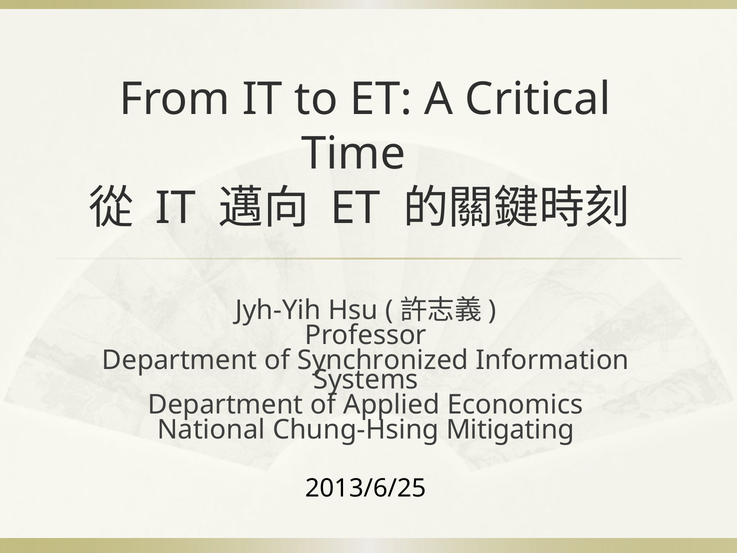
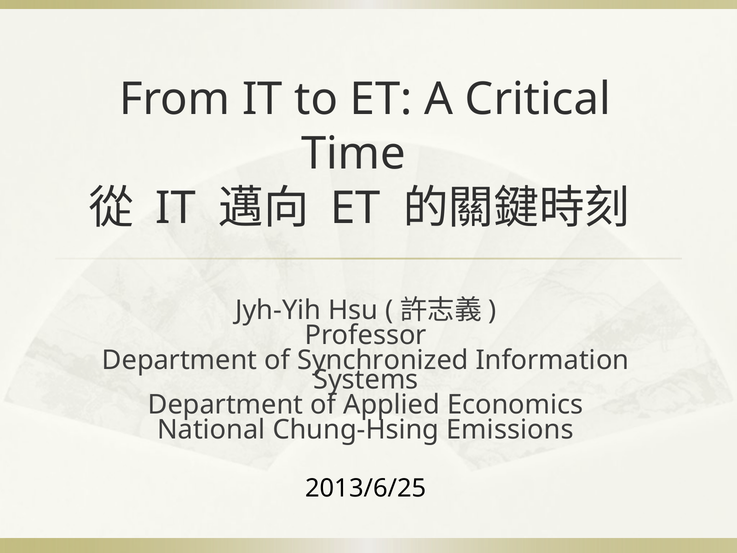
Mitigating: Mitigating -> Emissions (510, 430)
